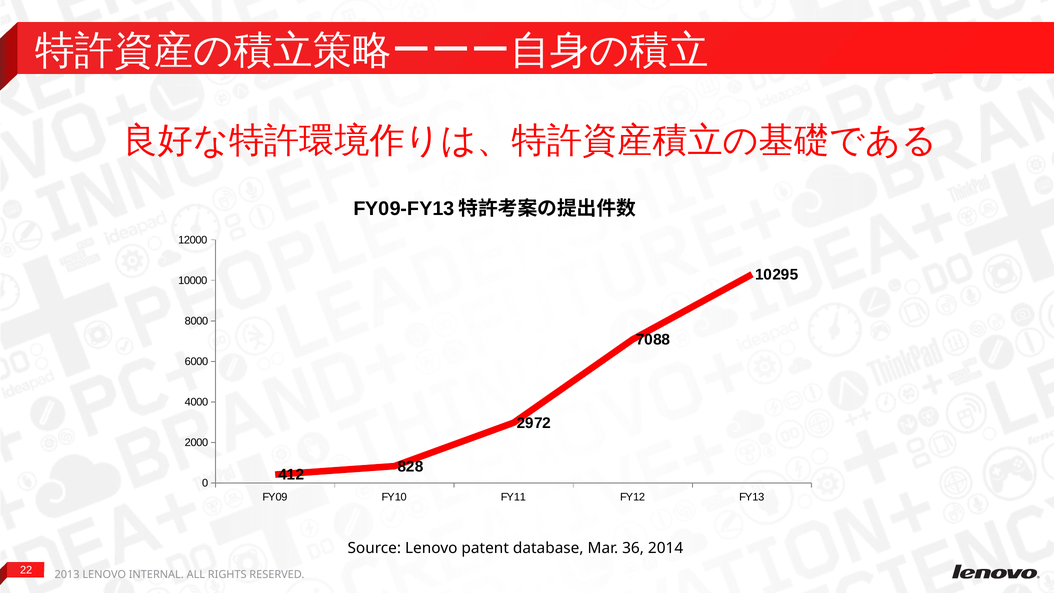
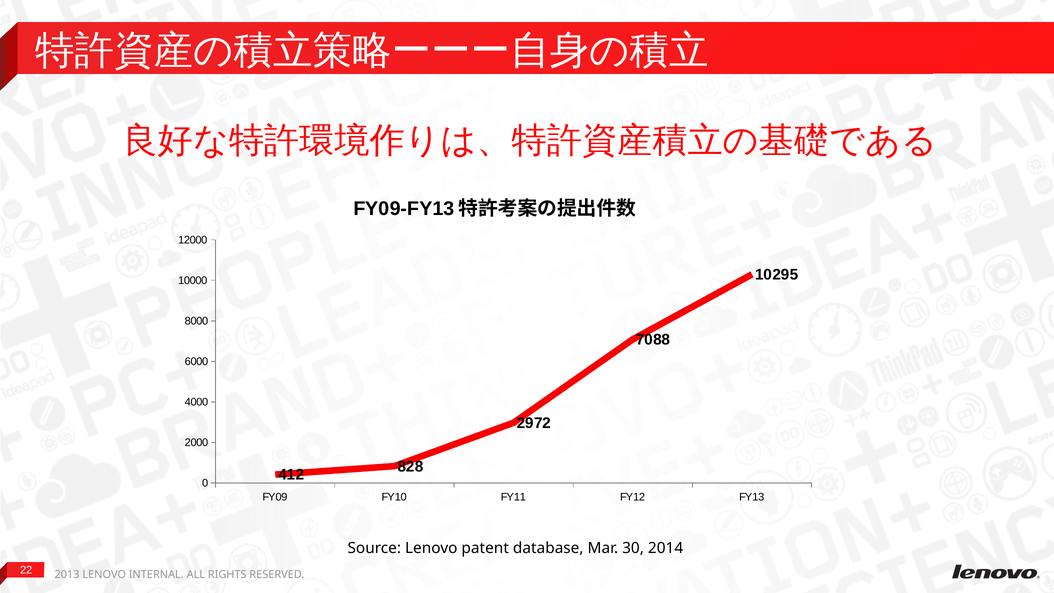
36: 36 -> 30 (633, 548)
